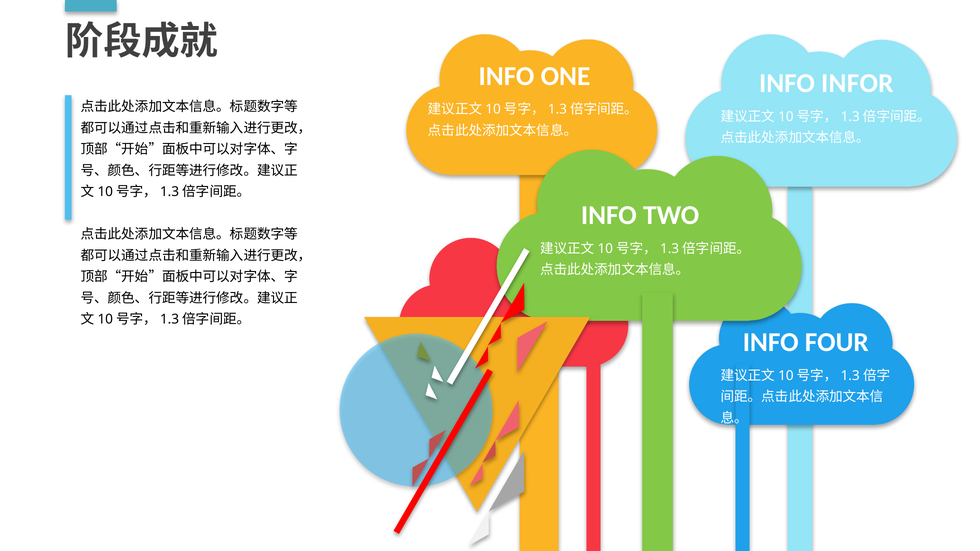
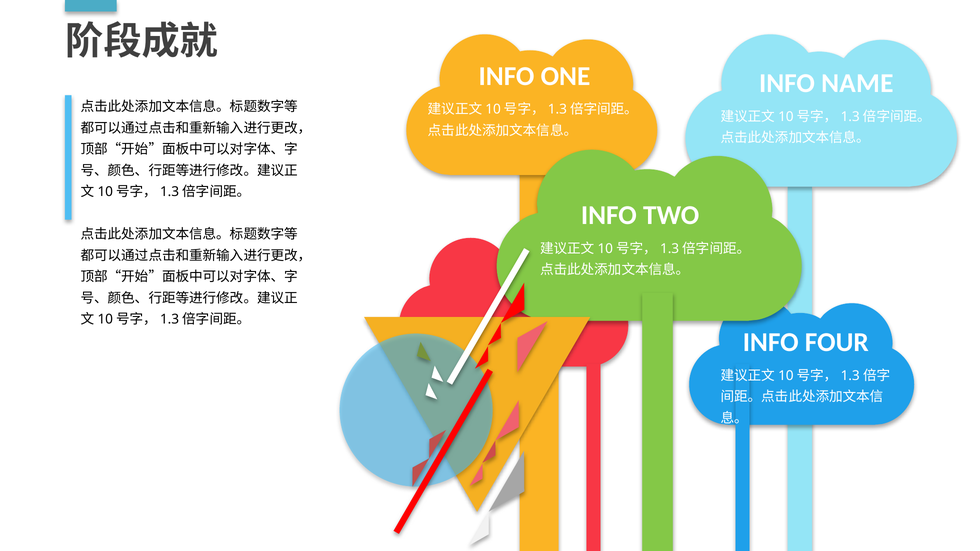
INFOR: INFOR -> NAME (857, 83)
